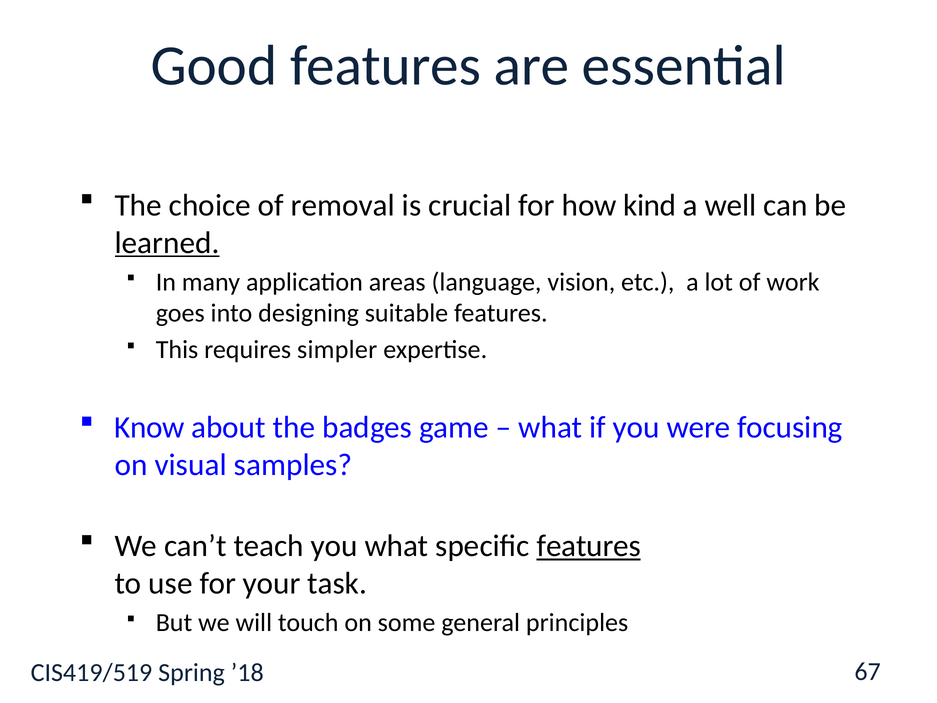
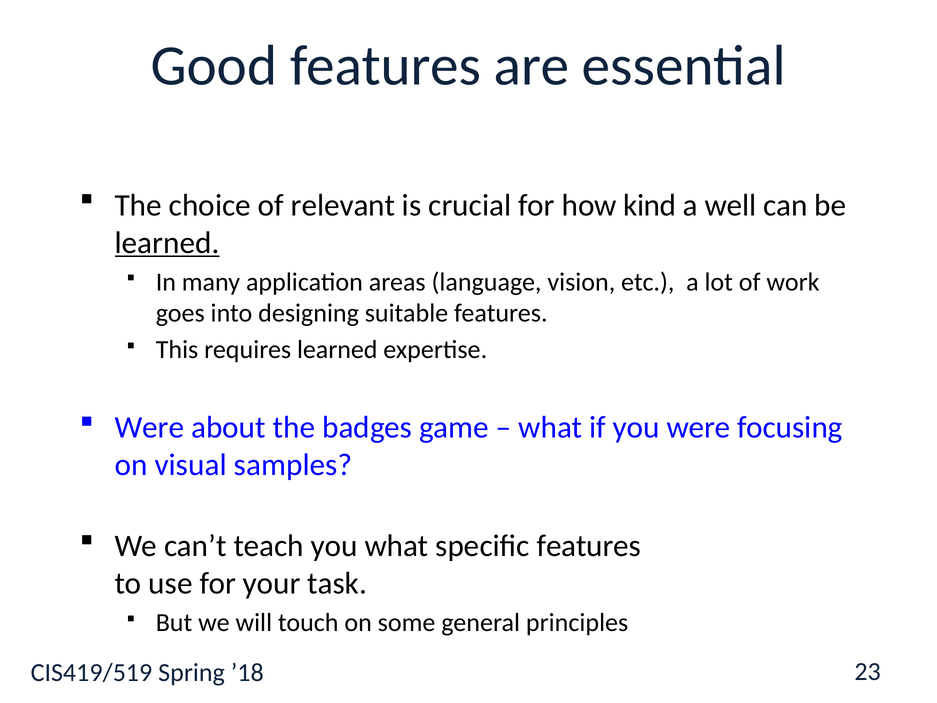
removal: removal -> relevant (343, 205)
requires simpler: simpler -> learned (337, 350)
Know: Know -> Were (149, 427)
features underline: present -> none (589, 546)
67: 67 -> 23 (868, 672)
